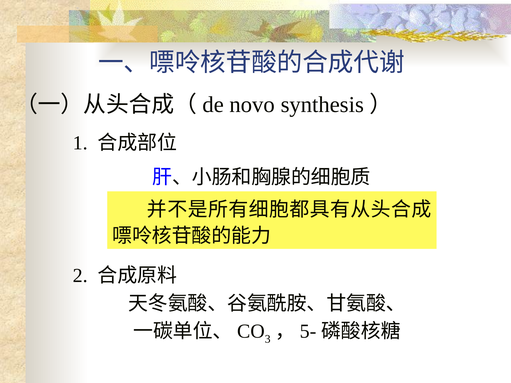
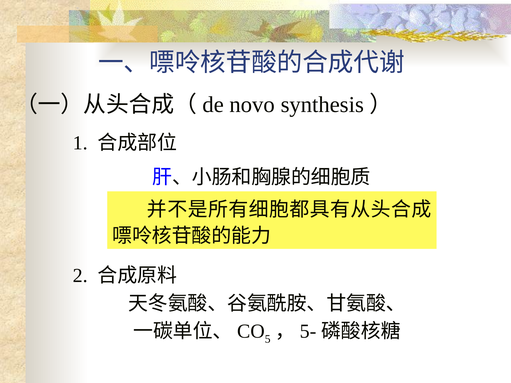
3: 3 -> 5 (268, 339)
